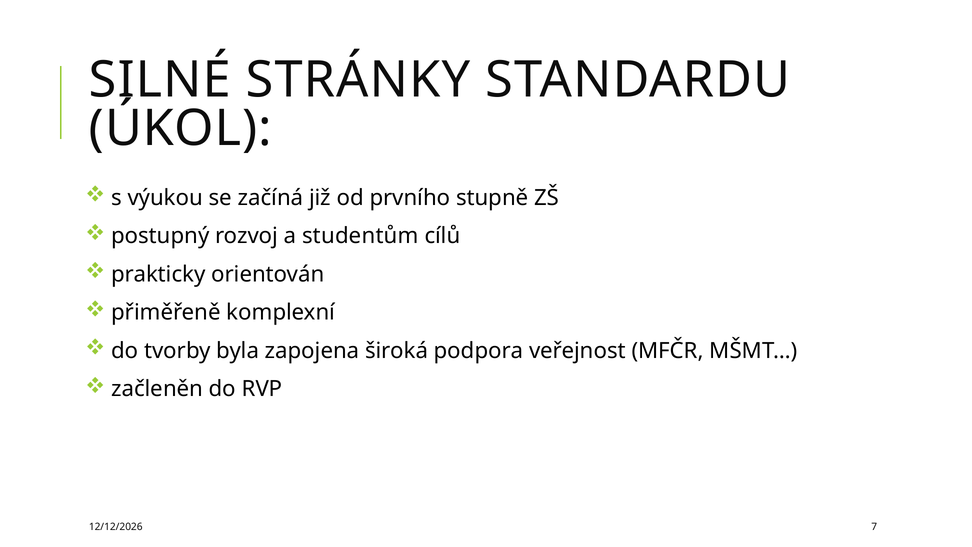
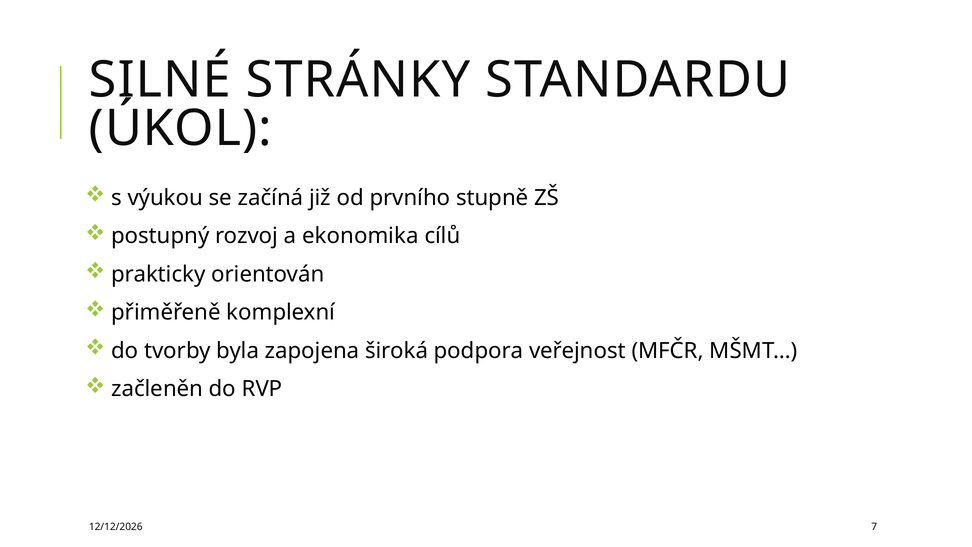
studentům: studentům -> ekonomika (360, 236)
